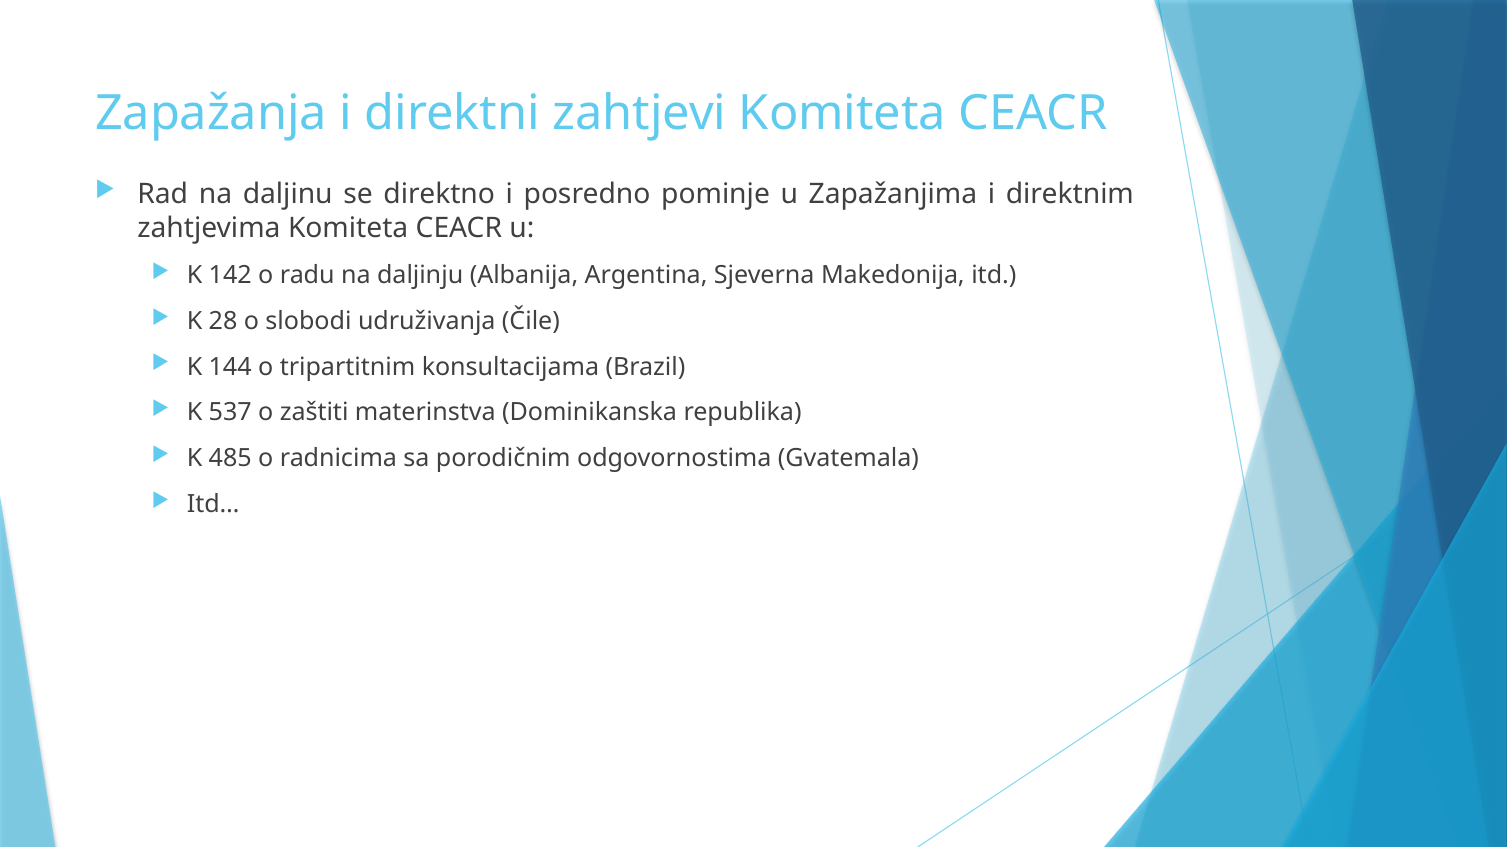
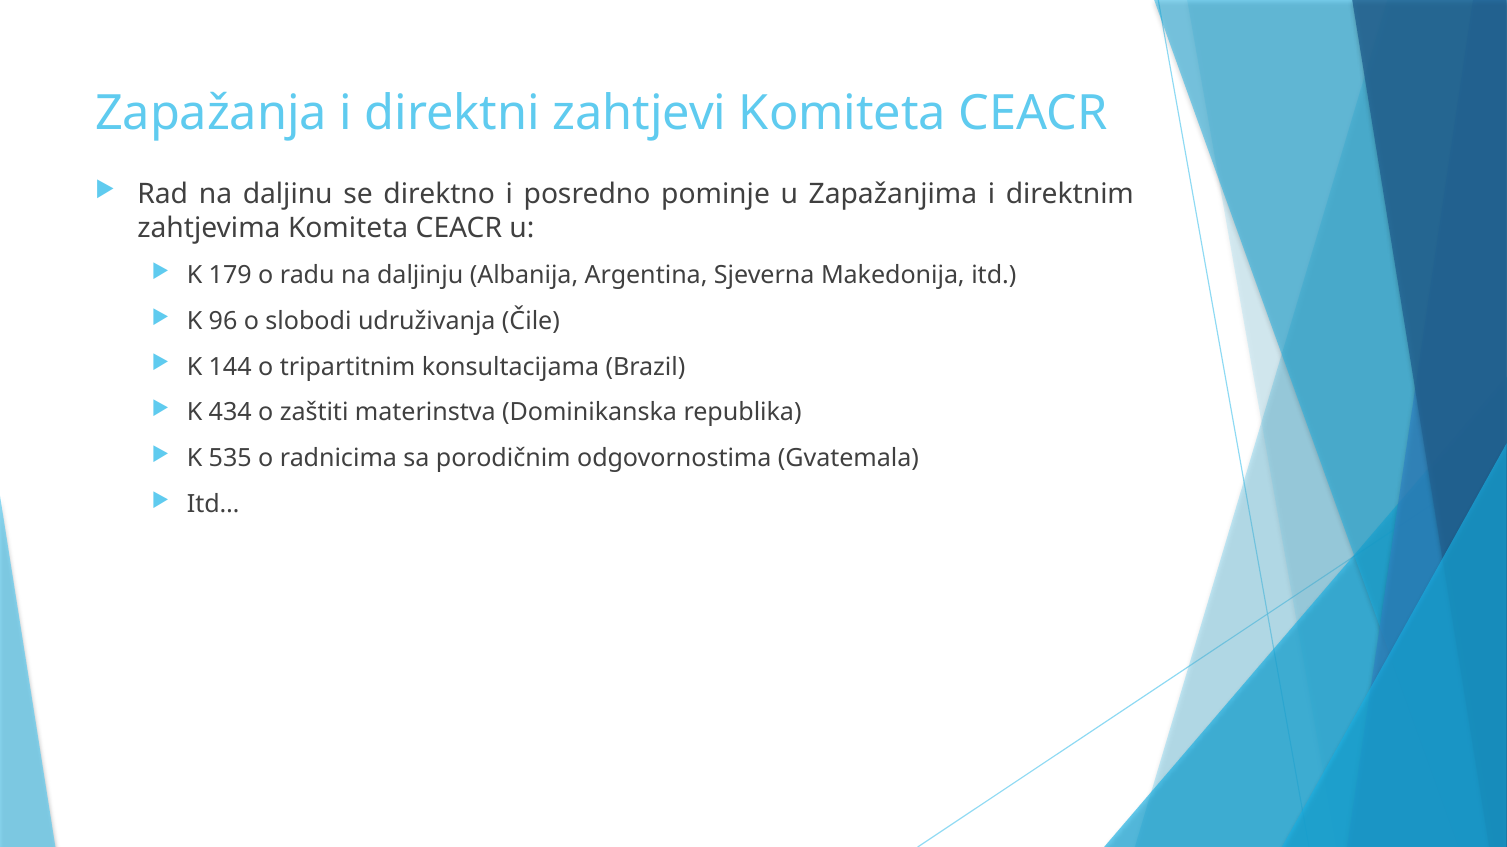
142: 142 -> 179 (230, 276)
28: 28 -> 96 (223, 321)
537: 537 -> 434 (230, 413)
485: 485 -> 535 (230, 459)
